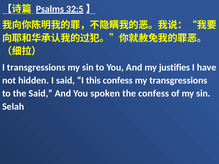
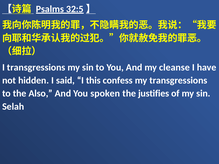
justifies: justifies -> cleanse (174, 67)
the Said: Said -> Also (41, 94)
the confess: confess -> justifies (154, 94)
